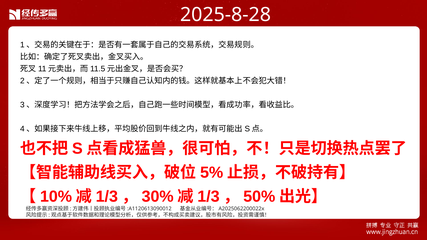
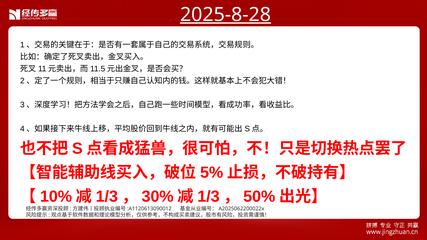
2025-8-28 underline: none -> present (225, 15)
